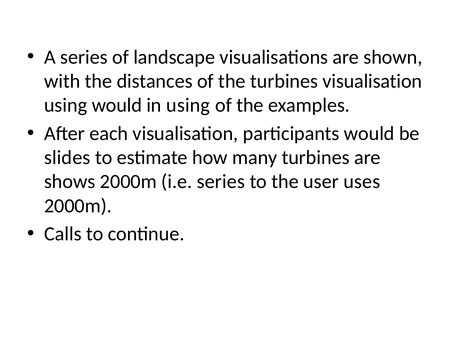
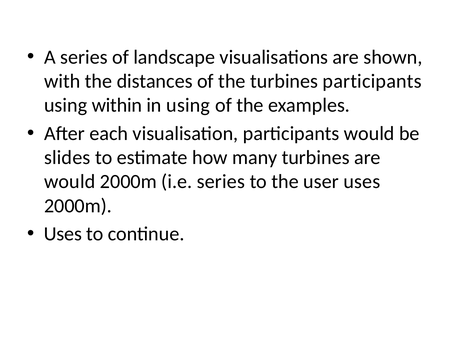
turbines visualisation: visualisation -> participants (372, 81)
using would: would -> within (117, 105)
shows: shows -> would (70, 182)
Calls: Calls -> Uses (63, 234)
